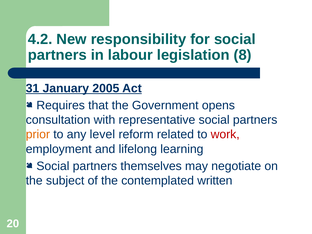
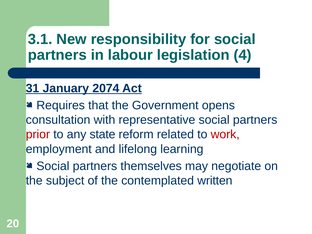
4.2: 4.2 -> 3.1 (40, 39)
8: 8 -> 4 (243, 55)
2005: 2005 -> 2074 (106, 88)
prior colour: orange -> red (38, 134)
level: level -> state (103, 134)
